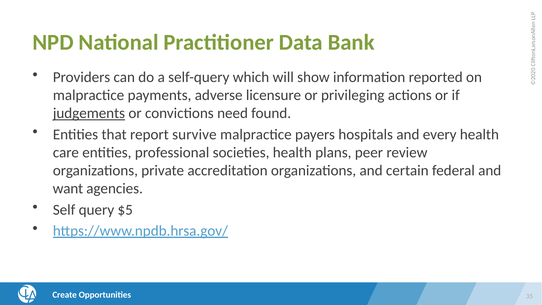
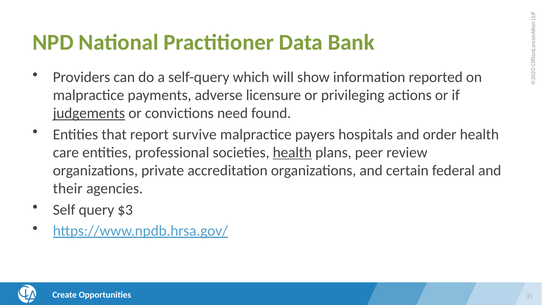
every: every -> order (440, 134)
health underline: none -> present (292, 152)
want: want -> their (68, 189)
$5: $5 -> $3 (125, 210)
